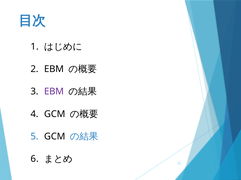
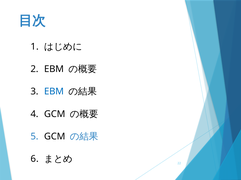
EBM colour: purple -> blue (54, 92)
